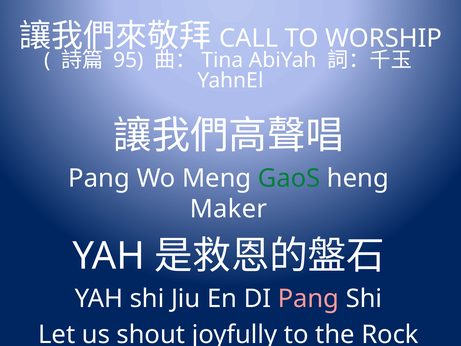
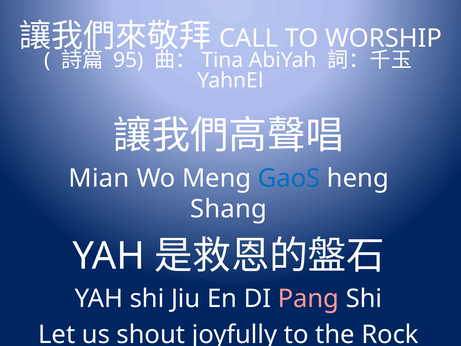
Pang: Pang -> Mian (99, 178)
GaoS colour: green -> blue (289, 178)
Maker: Maker -> Shang (228, 209)
